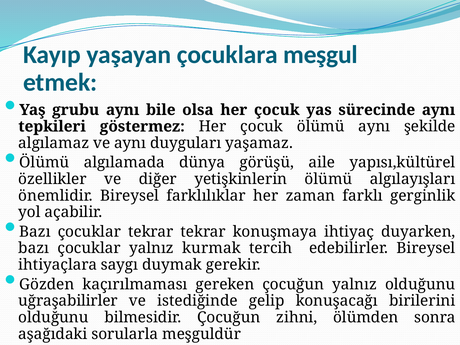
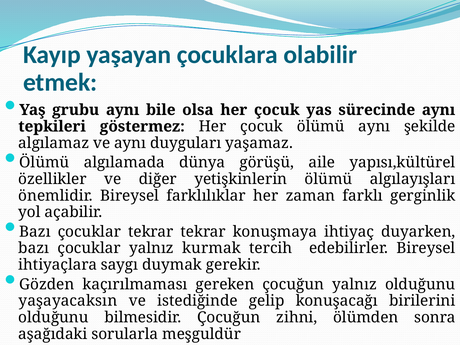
meşgul: meşgul -> olabilir (320, 55)
uğraşabilirler: uğraşabilirler -> yaşayacaksın (68, 301)
